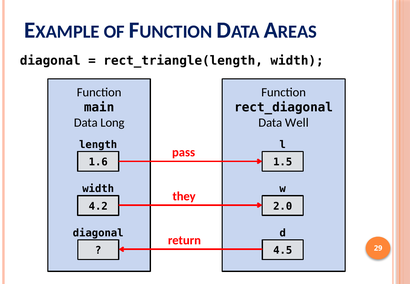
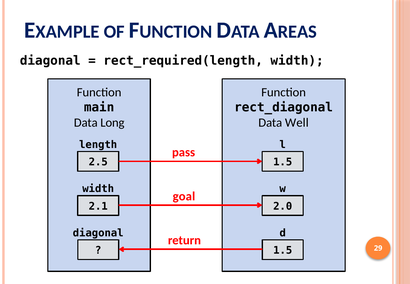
rect_triangle(length: rect_triangle(length -> rect_required(length (183, 61)
1.6: 1.6 -> 2.5 (98, 162)
they: they -> goal (184, 196)
4.2: 4.2 -> 2.1 (98, 206)
4.5: 4.5 -> 1.5 (283, 250)
